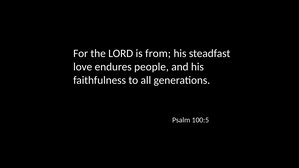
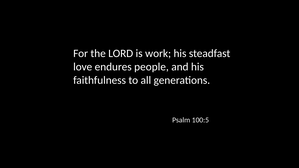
from: from -> work (158, 53)
